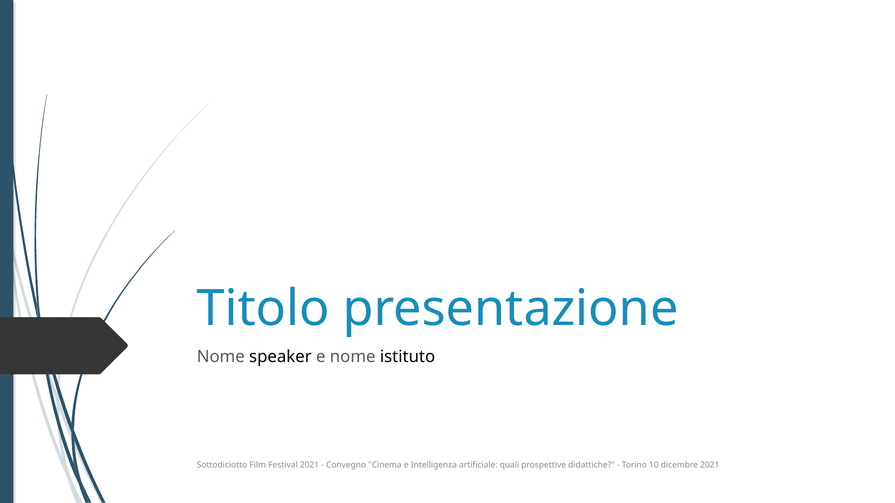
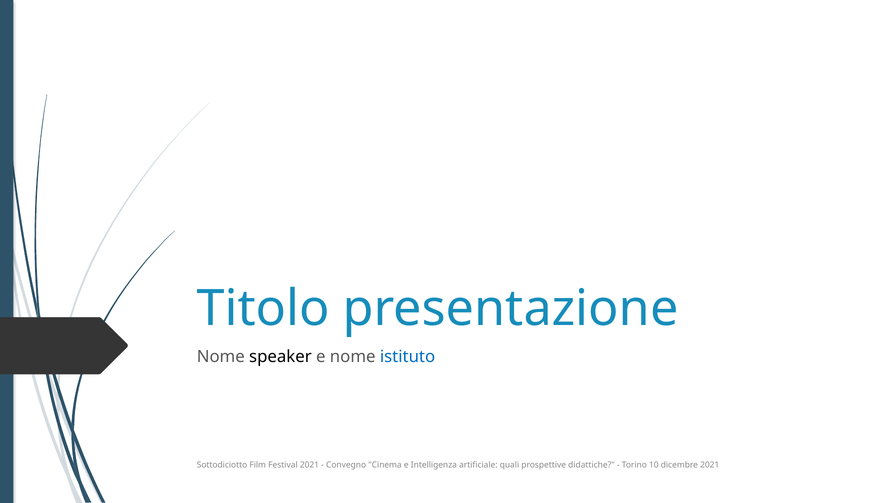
istituto colour: black -> blue (408, 357)
